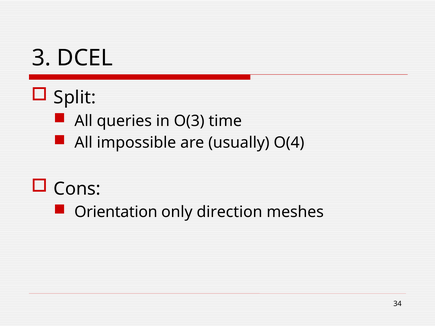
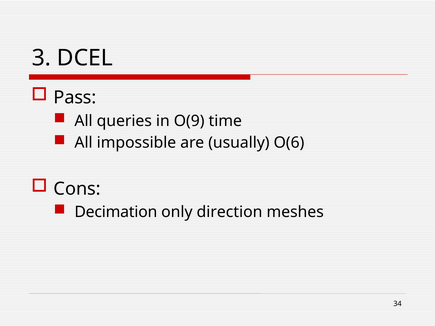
Split: Split -> Pass (75, 98)
O(3: O(3 -> O(9 (189, 121)
O(4: O(4 -> O(6 (289, 143)
Orientation: Orientation -> Decimation (116, 212)
